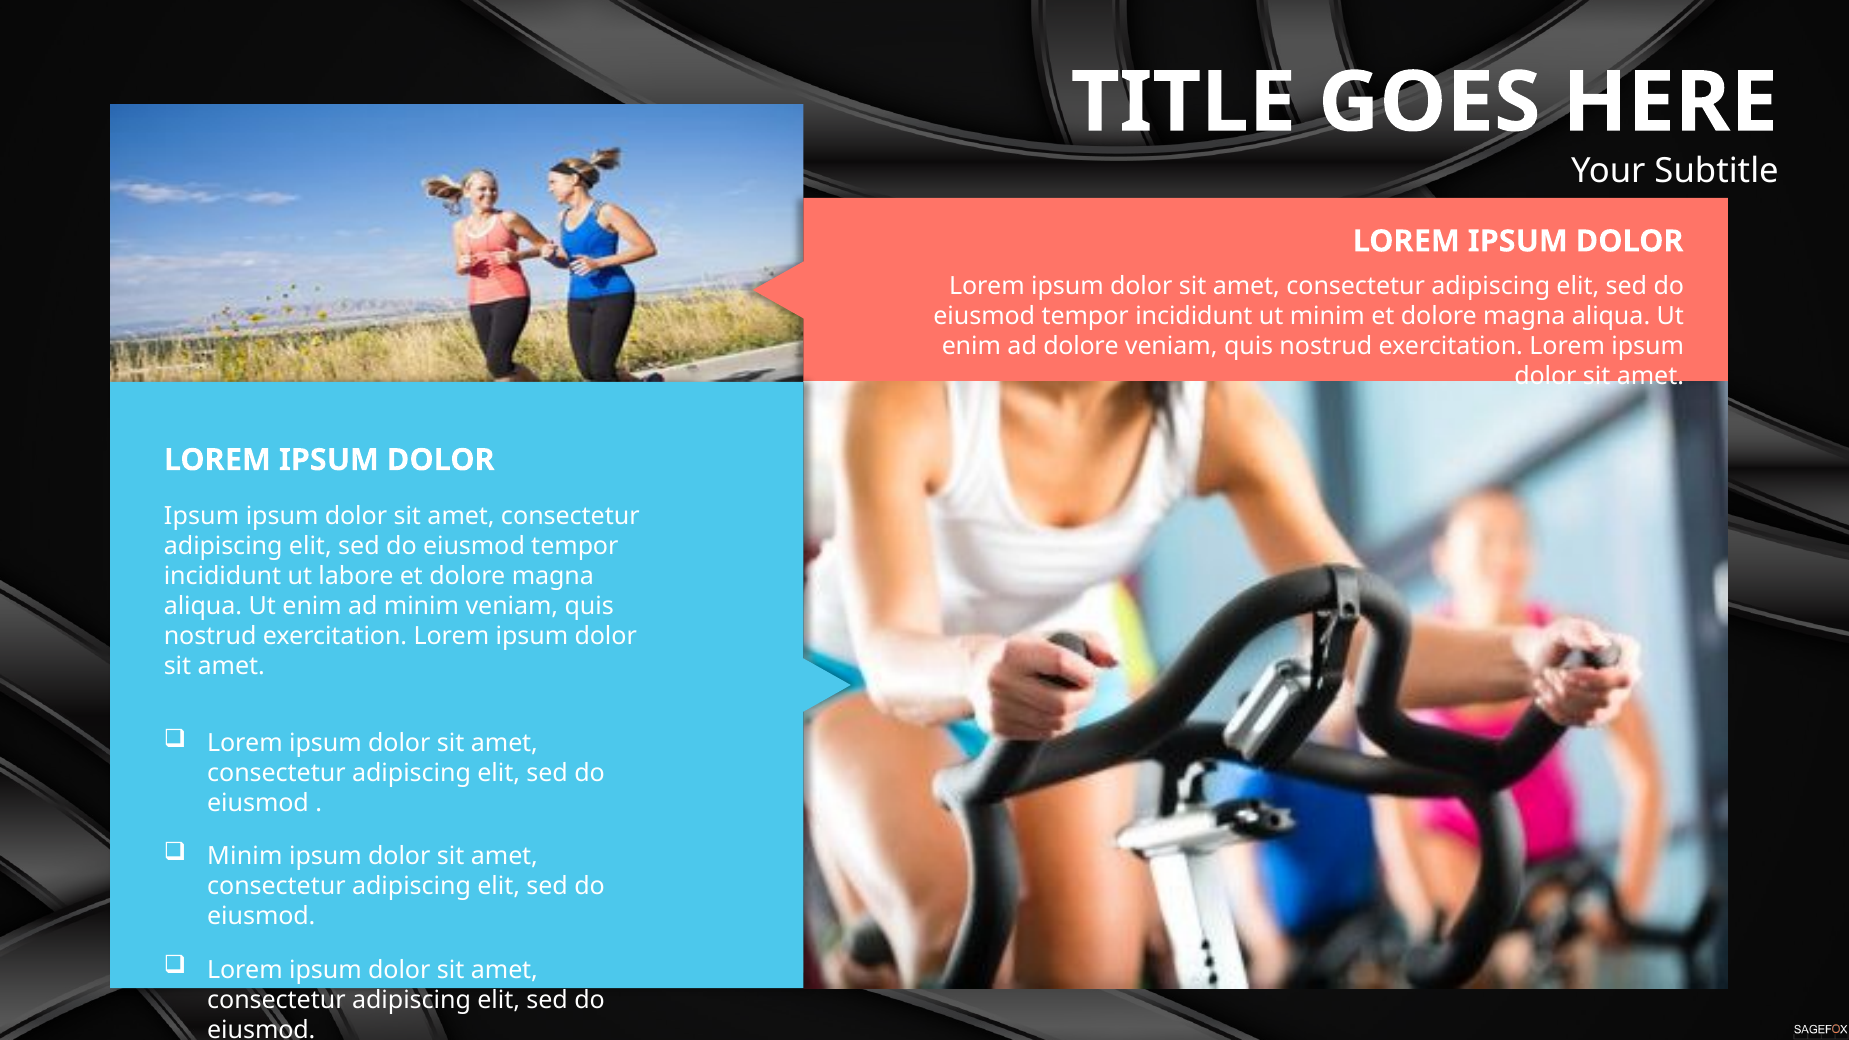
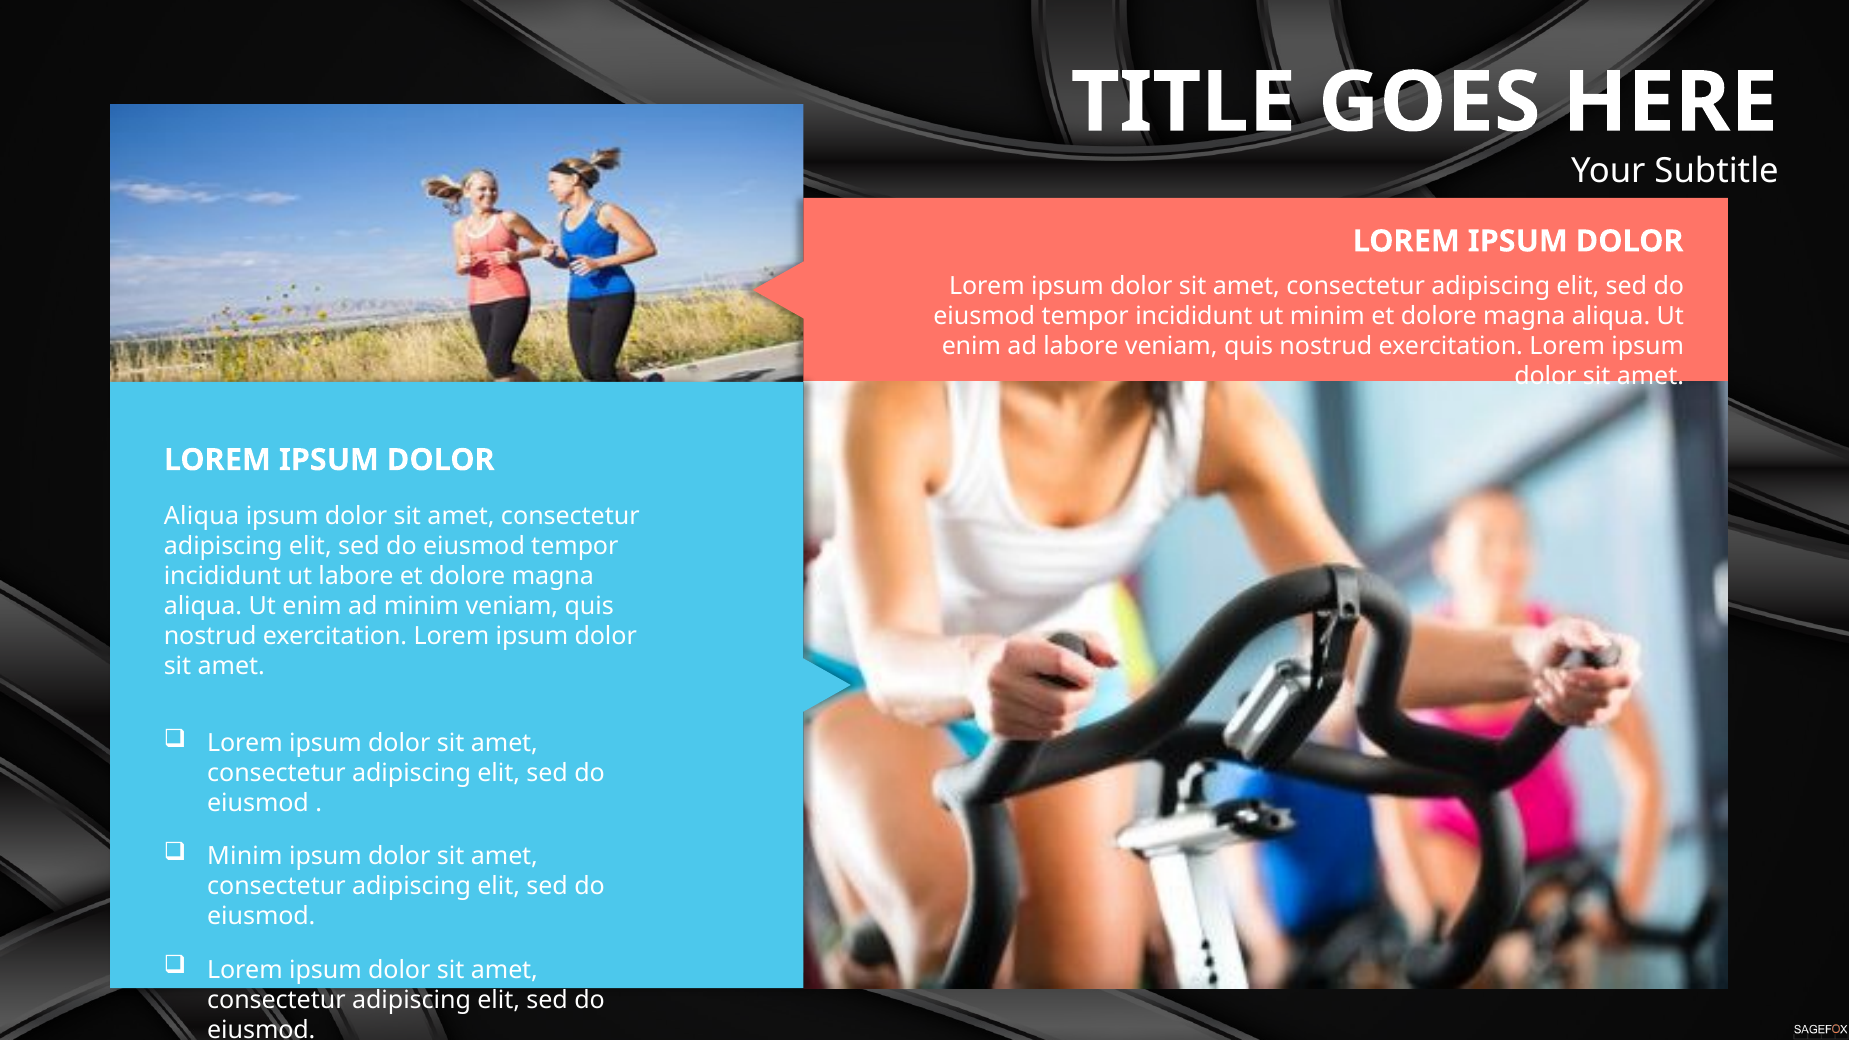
ad dolore: dolore -> labore (1081, 346)
Ipsum: Ipsum -> Aliqua (202, 516)
